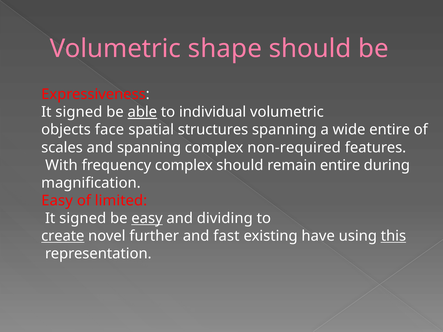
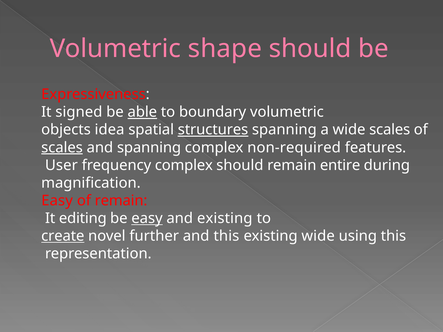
individual: individual -> boundary (213, 112)
face: face -> idea (110, 130)
structures underline: none -> present (213, 130)
wide entire: entire -> scales (390, 130)
scales underline: none -> present (62, 148)
With: With -> User (61, 165)
of limited: limited -> remain (121, 201)
signed: signed -> editing (83, 218)
and dividing: dividing -> existing (225, 218)
and fast: fast -> this (226, 236)
existing have: have -> wide (318, 236)
this underline: present -> none (393, 236)
